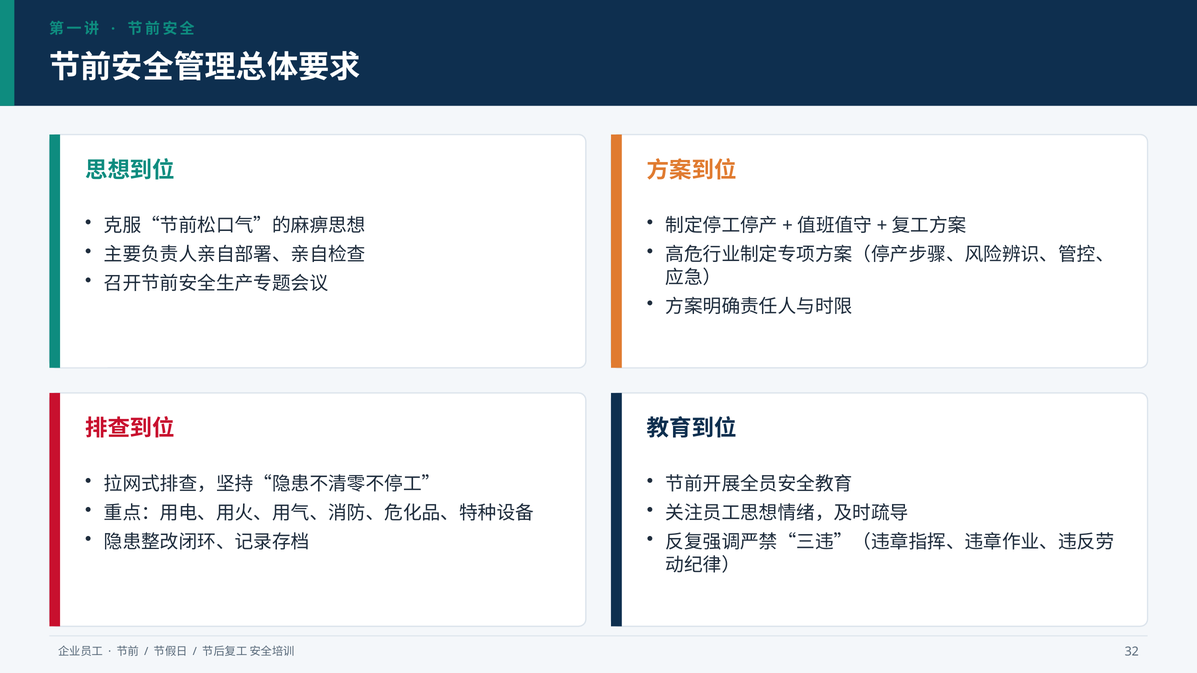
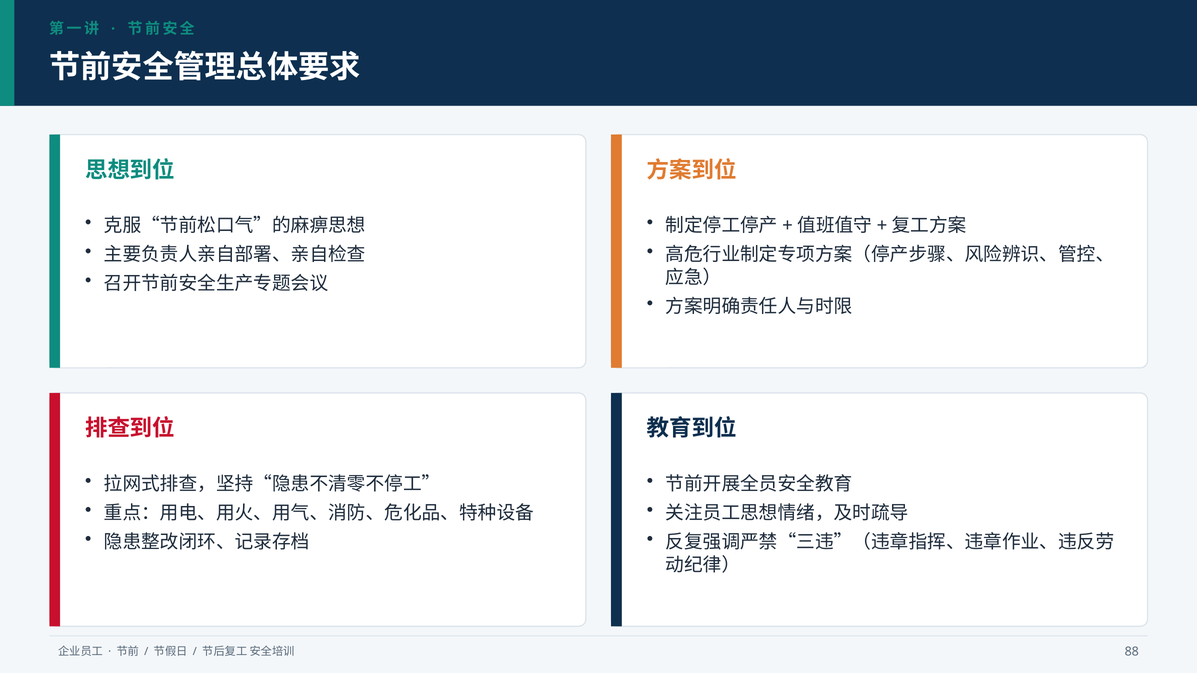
32: 32 -> 88 (1132, 652)
